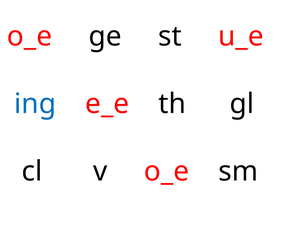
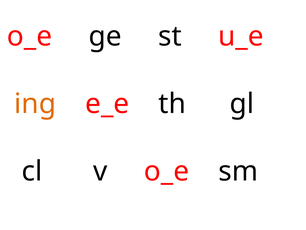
ing colour: blue -> orange (35, 104)
